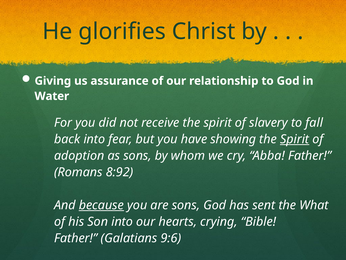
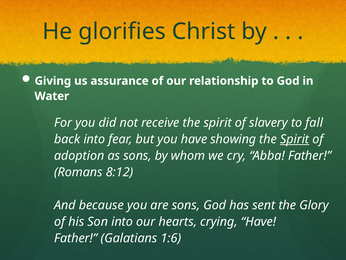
8:92: 8:92 -> 8:12 (120, 172)
because underline: present -> none (101, 205)
What: What -> Glory (314, 205)
crying Bible: Bible -> Have (259, 221)
9:6: 9:6 -> 1:6 (171, 238)
